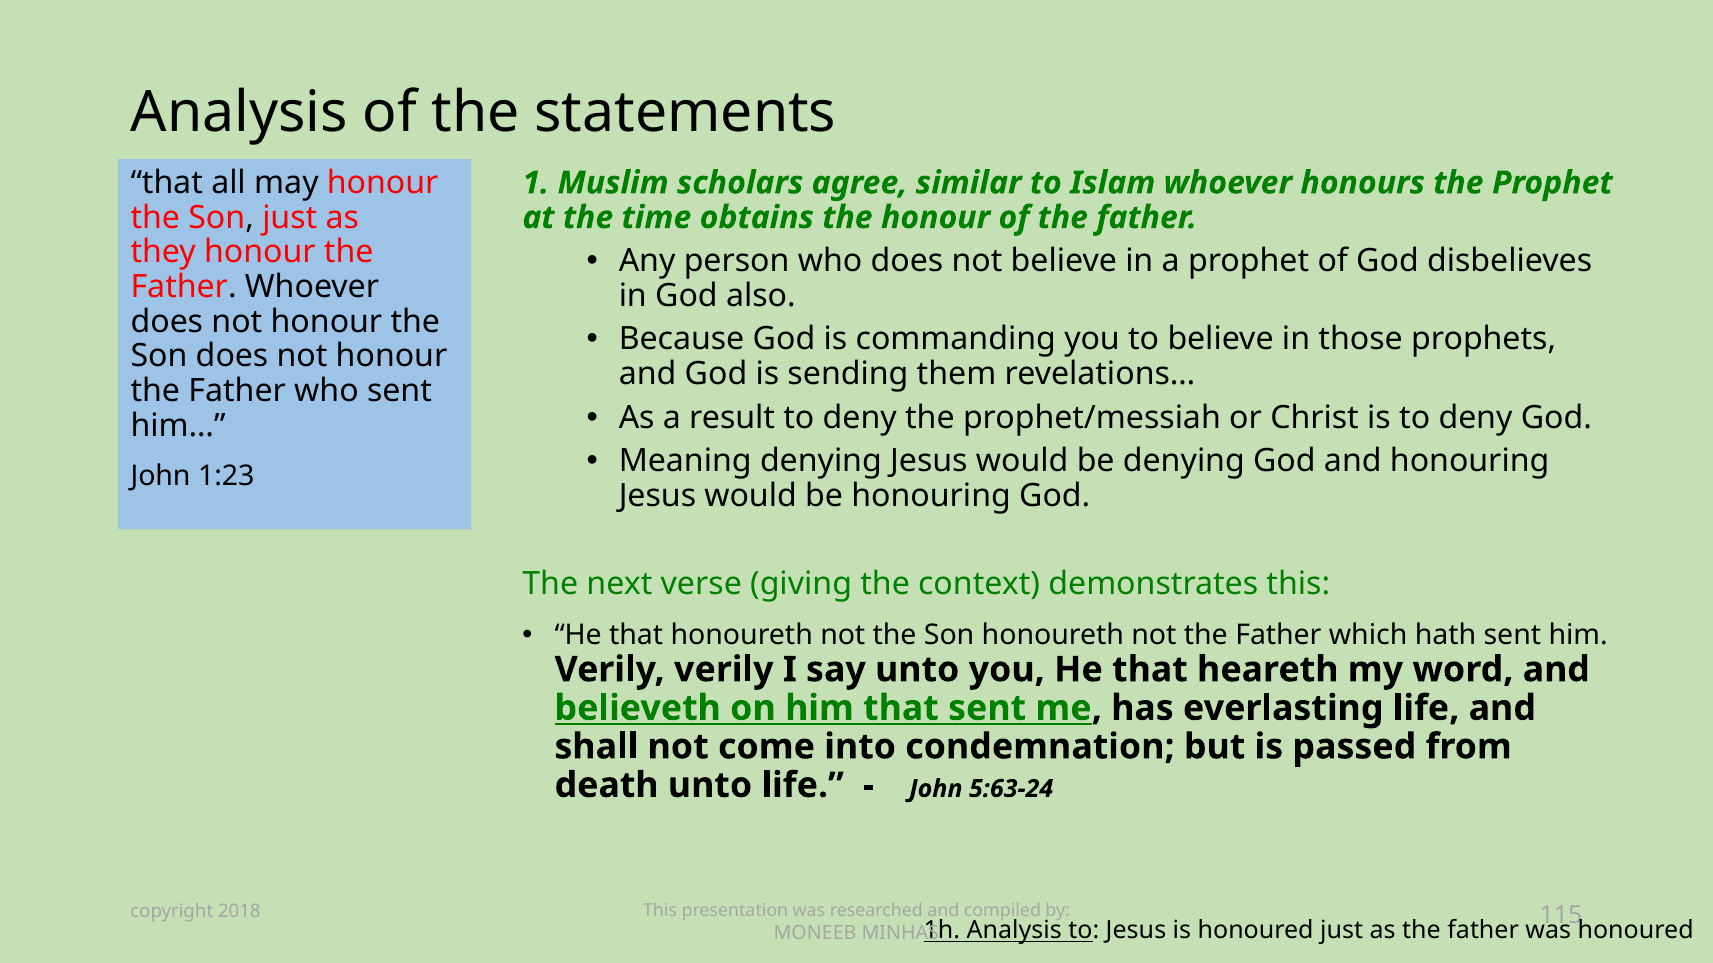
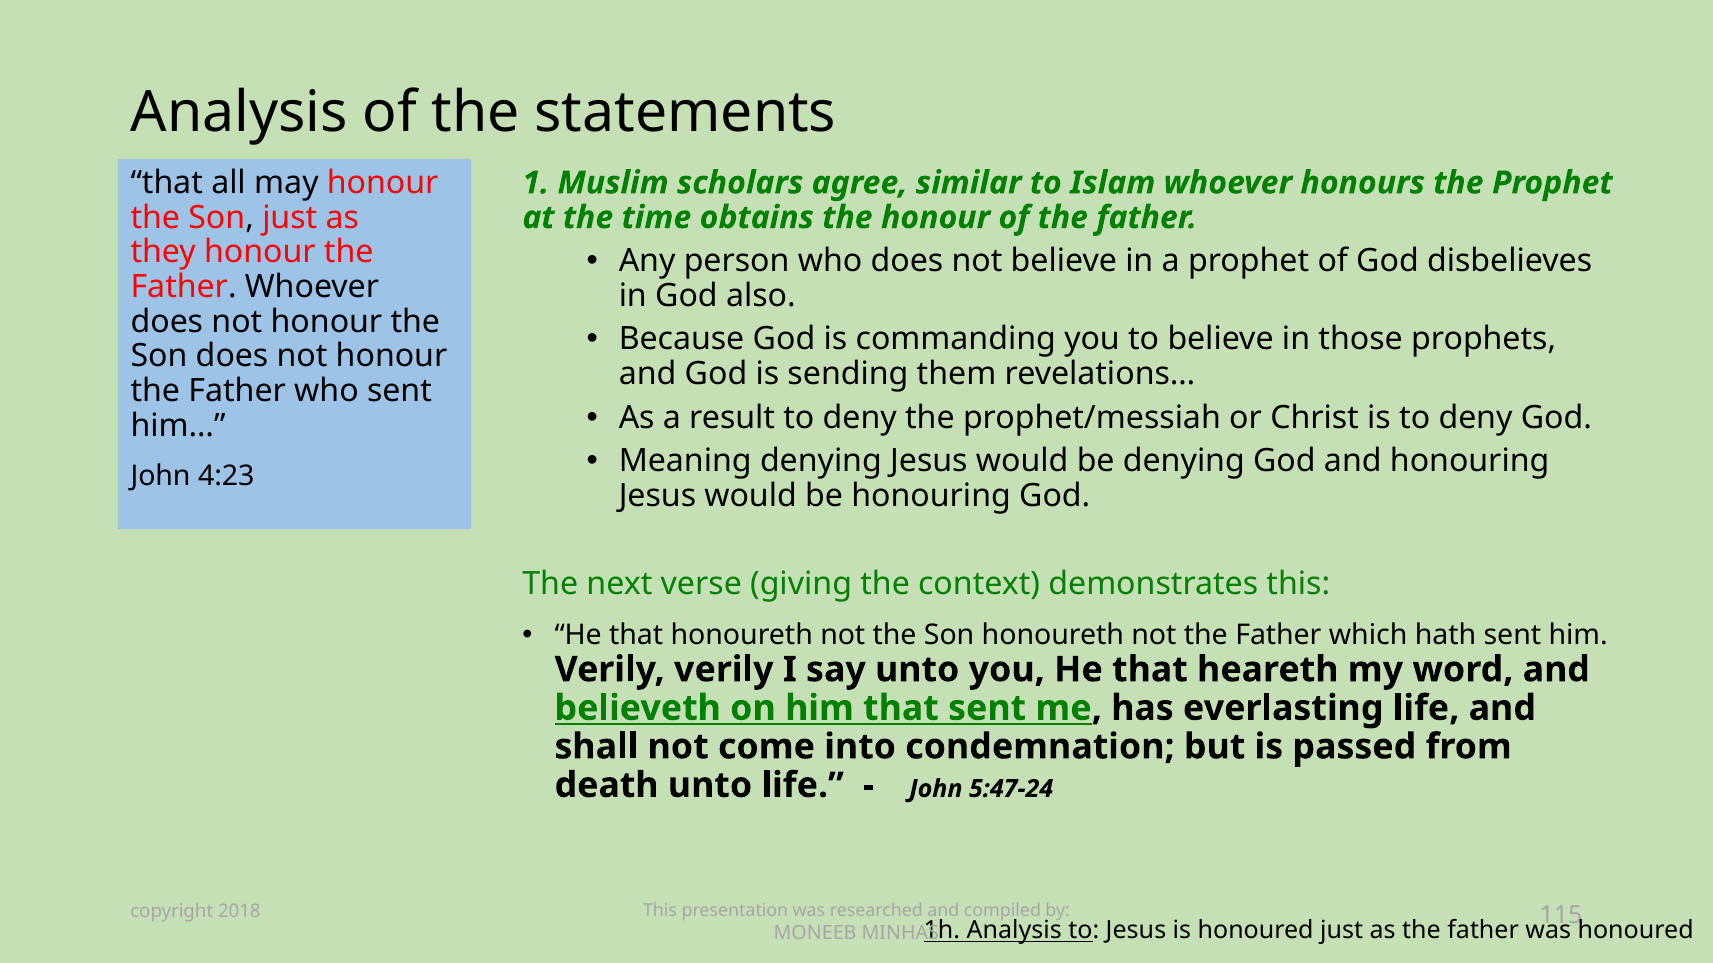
1:23: 1:23 -> 4:23 (226, 476)
5:63-24: 5:63-24 -> 5:47-24 (1011, 789)
